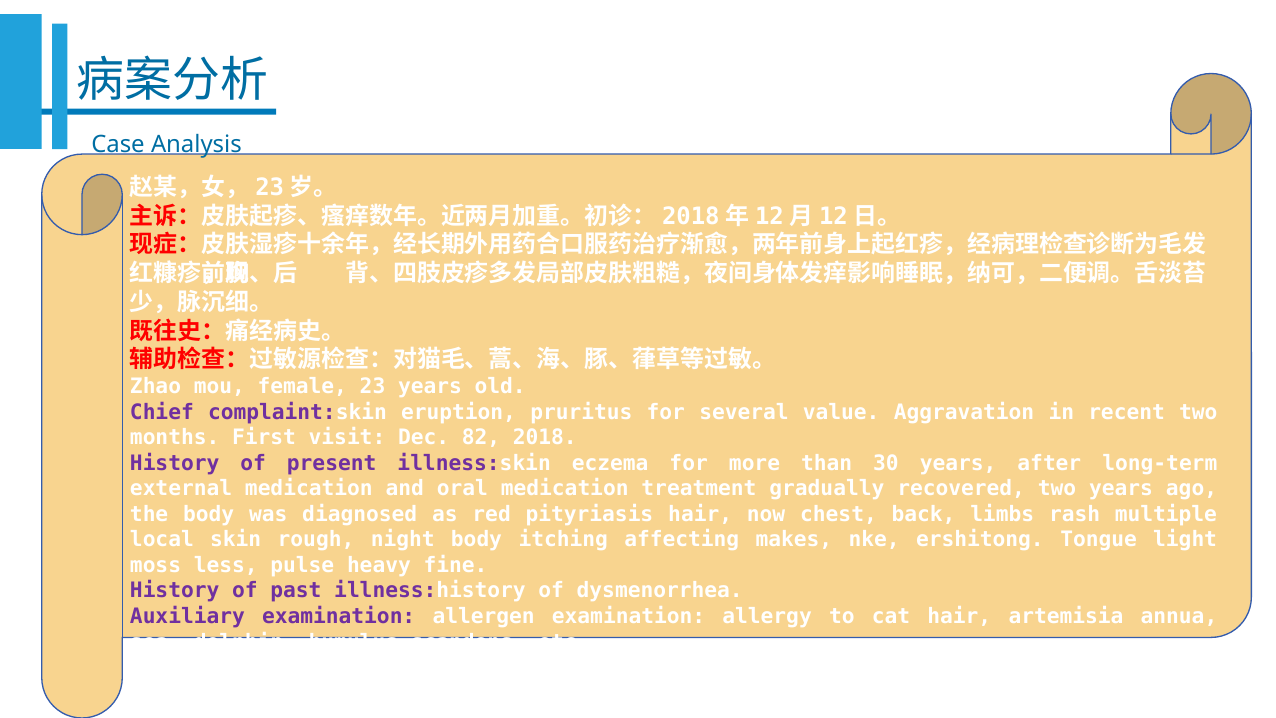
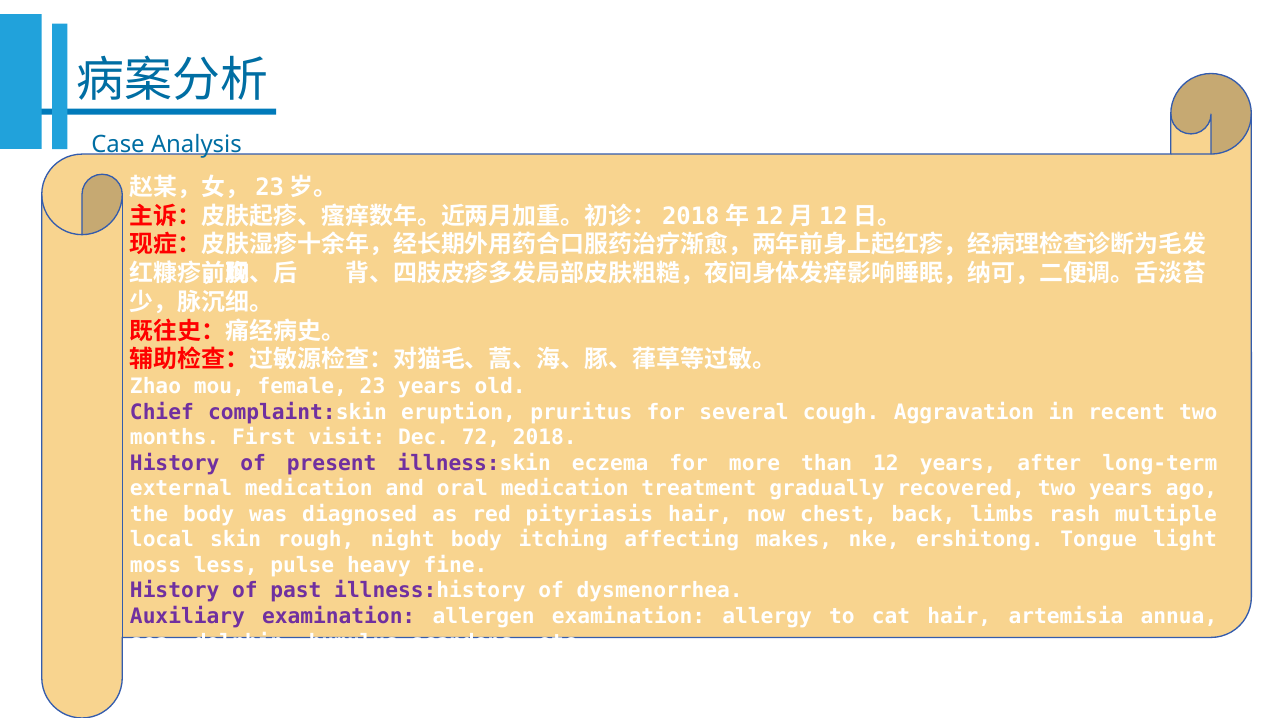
value: value -> cough (841, 412)
82: 82 -> 72 (481, 438)
30: 30 -> 12 (886, 463)
